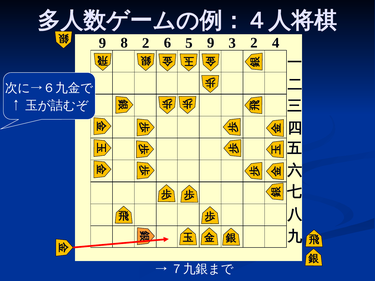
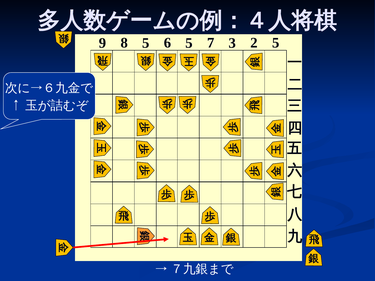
8 2: 2 -> 5 (146, 43)
5 9: 9 -> 7 (211, 43)
2 4: 4 -> 5 (276, 43)
